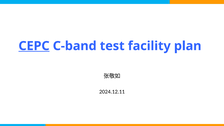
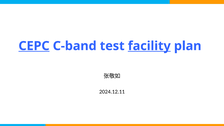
facility underline: none -> present (149, 46)
